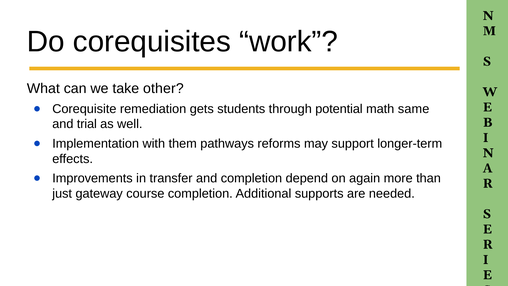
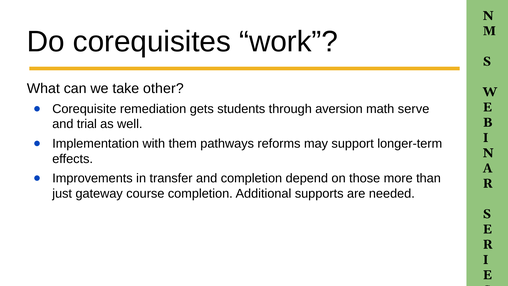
potential: potential -> aversion (339, 109)
same: same -> serve (414, 109)
again: again -> those (365, 178)
